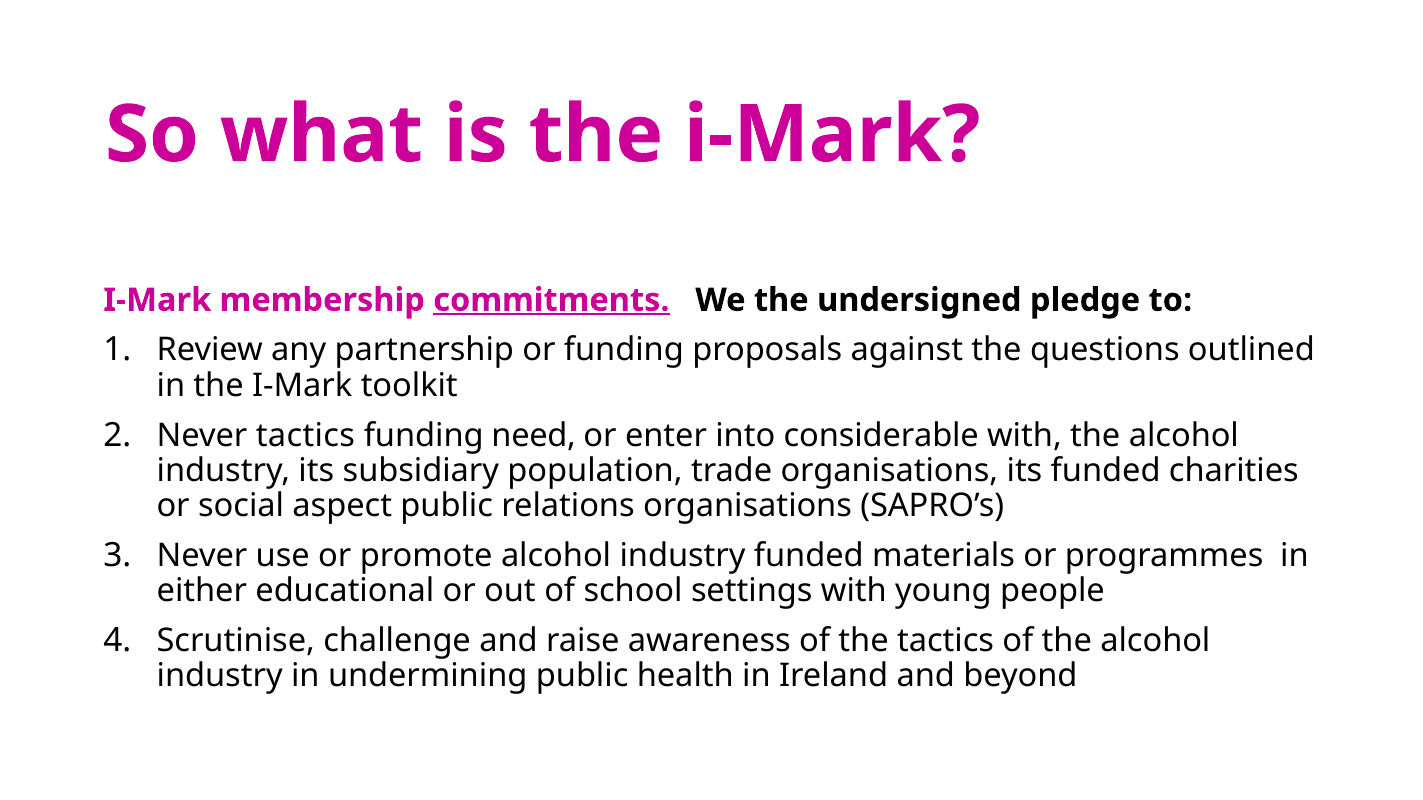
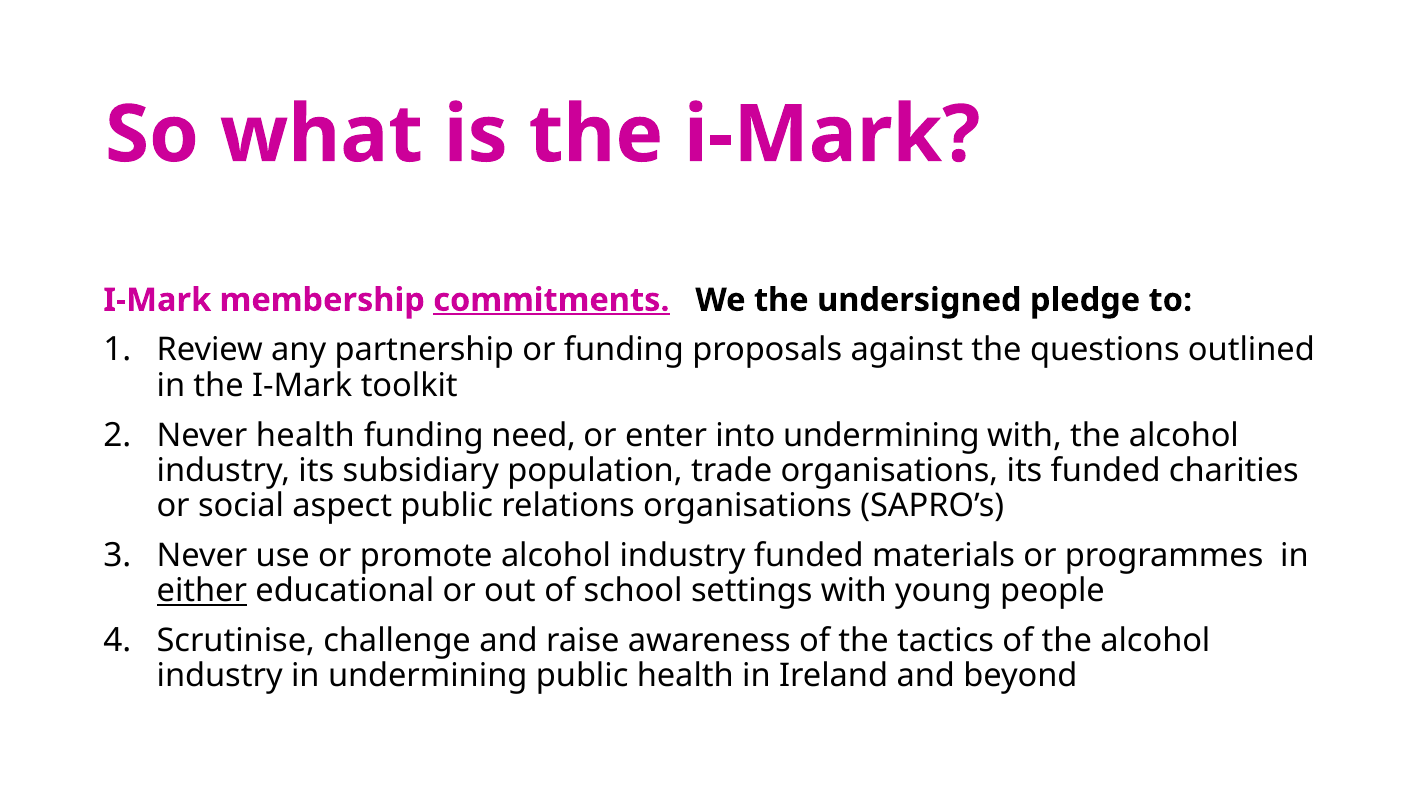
Never tactics: tactics -> health (305, 436)
into considerable: considerable -> undermining (881, 436)
either underline: none -> present (202, 591)
